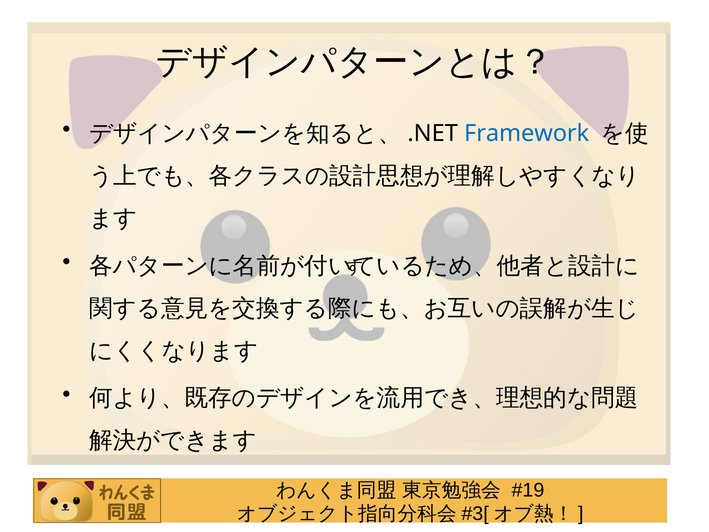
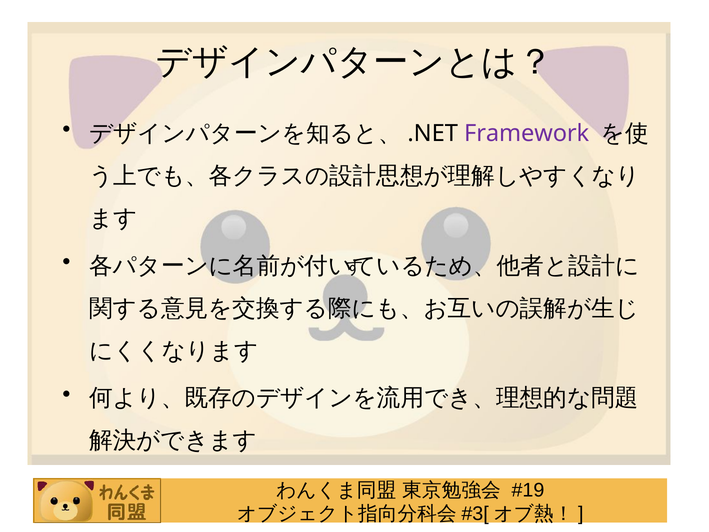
Framework colour: blue -> purple (527, 133)
